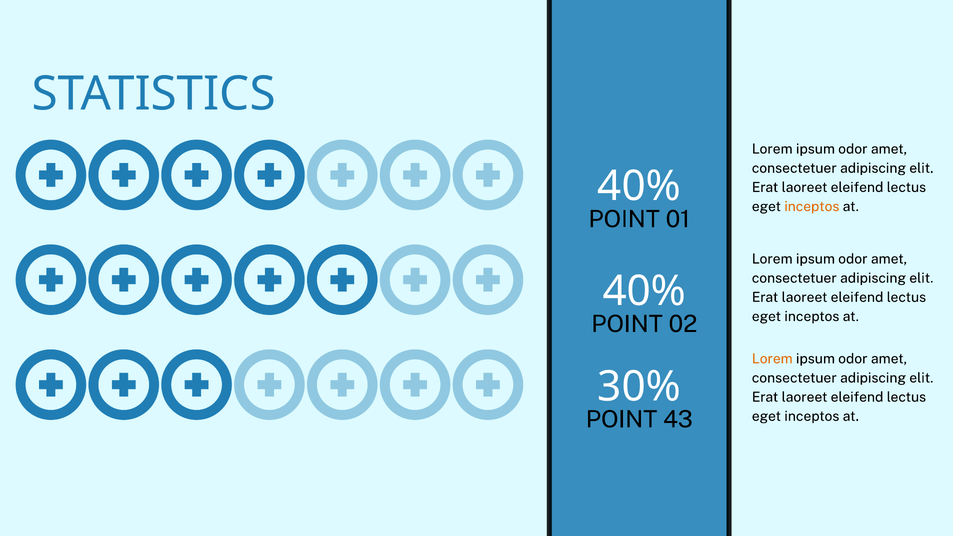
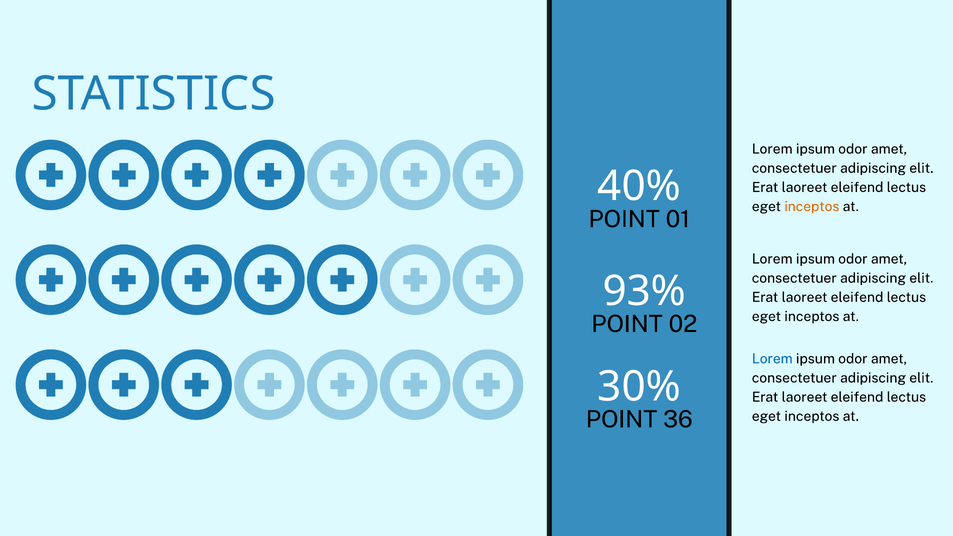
40%: 40% -> 93% (644, 291)
Lorem colour: orange -> blue (772, 359)
43: 43 -> 36 (678, 420)
